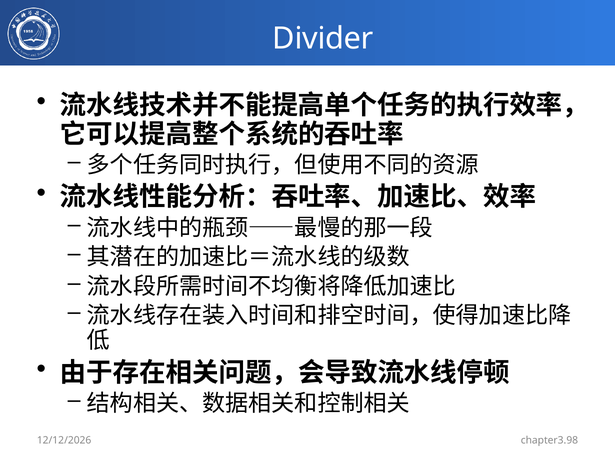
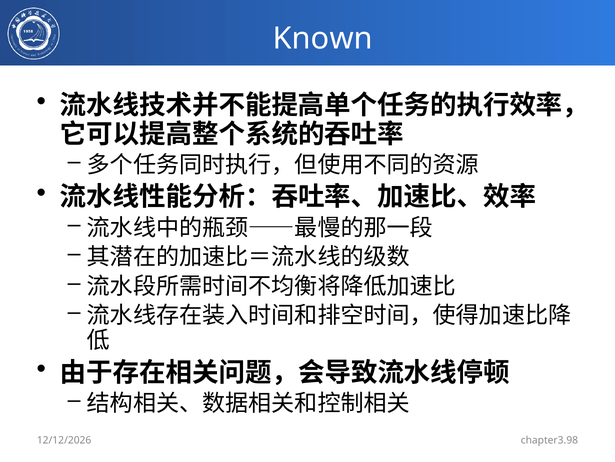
Divider: Divider -> Known (323, 38)
